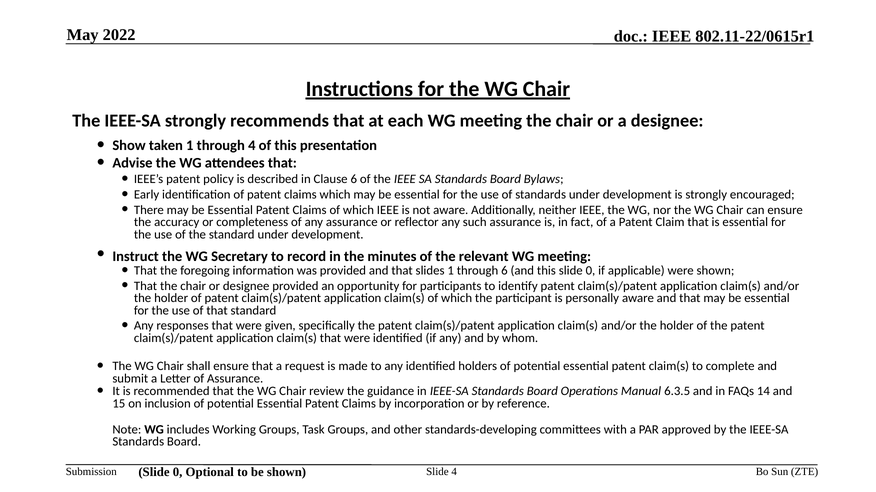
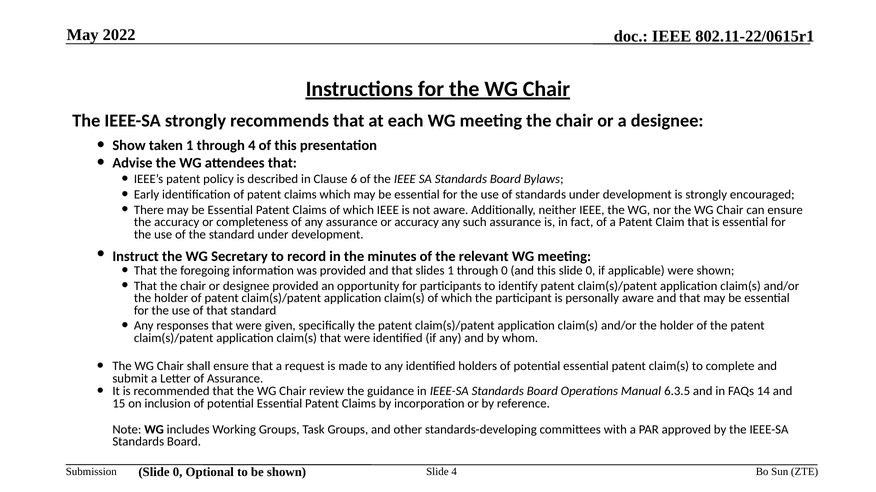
or reflector: reflector -> accuracy (417, 222)
through 6: 6 -> 0 (504, 271)
